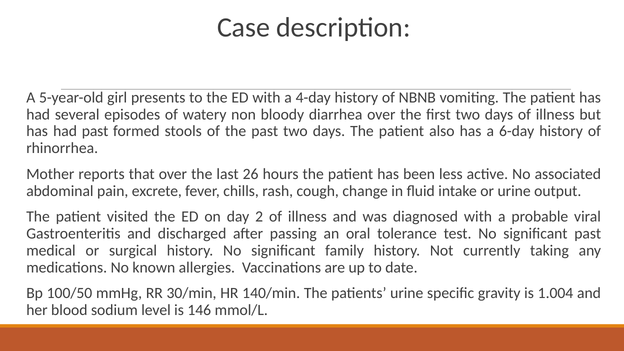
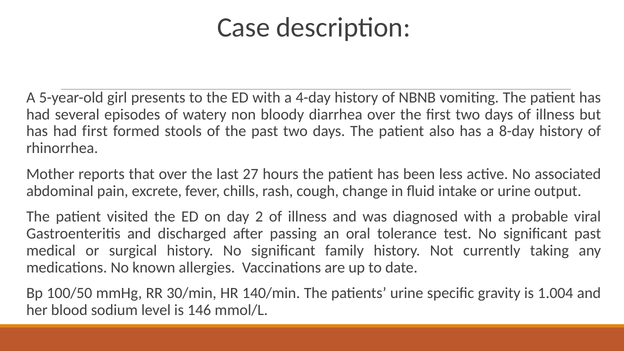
had past: past -> first (95, 131)
6-day: 6-day -> 8-day (517, 131)
26: 26 -> 27 (251, 174)
